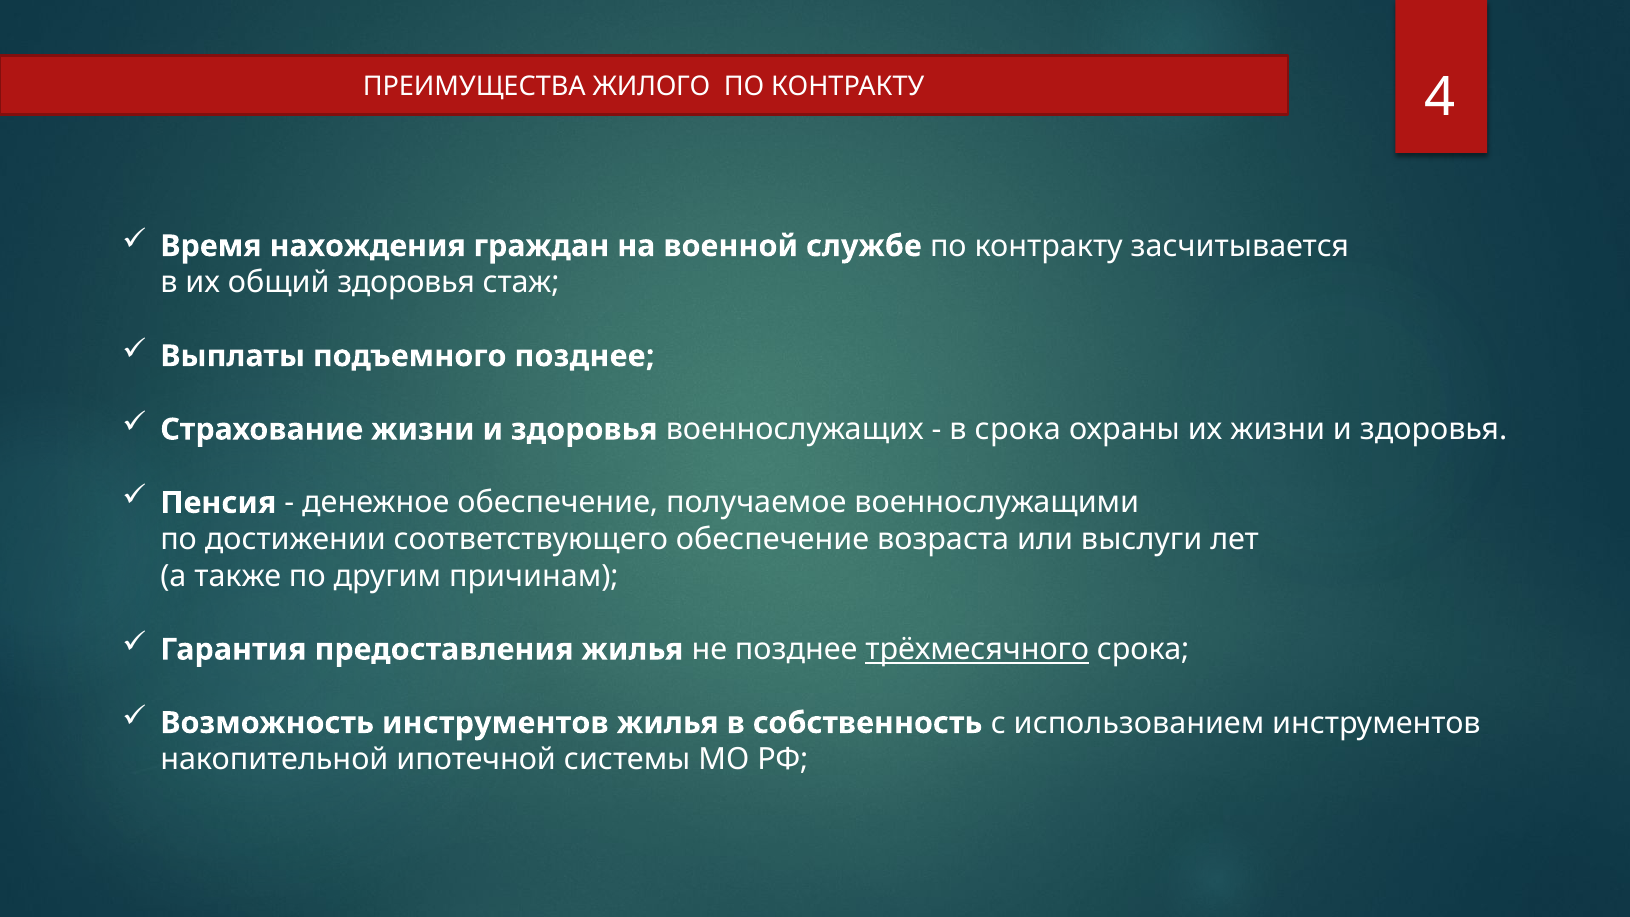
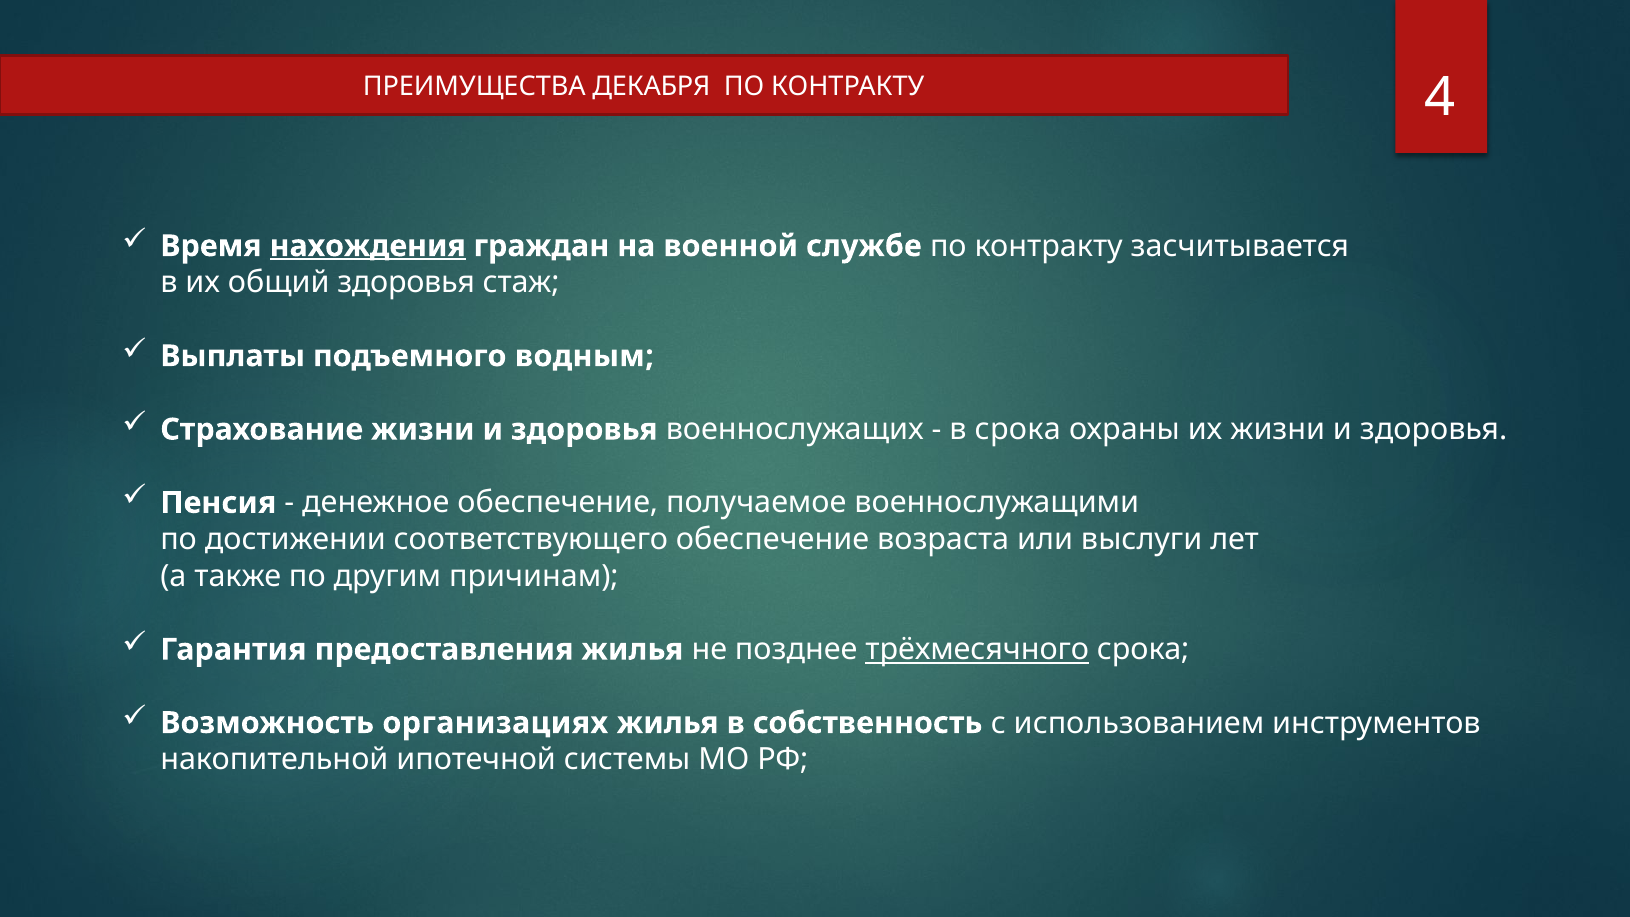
ЖИЛОГО: ЖИЛОГО -> ДЕКАБРЯ (651, 87)
нахождения underline: none -> present (368, 246)
подъемного позднее: позднее -> водным (584, 356)
Возможность инструментов: инструментов -> организациях (495, 723)
